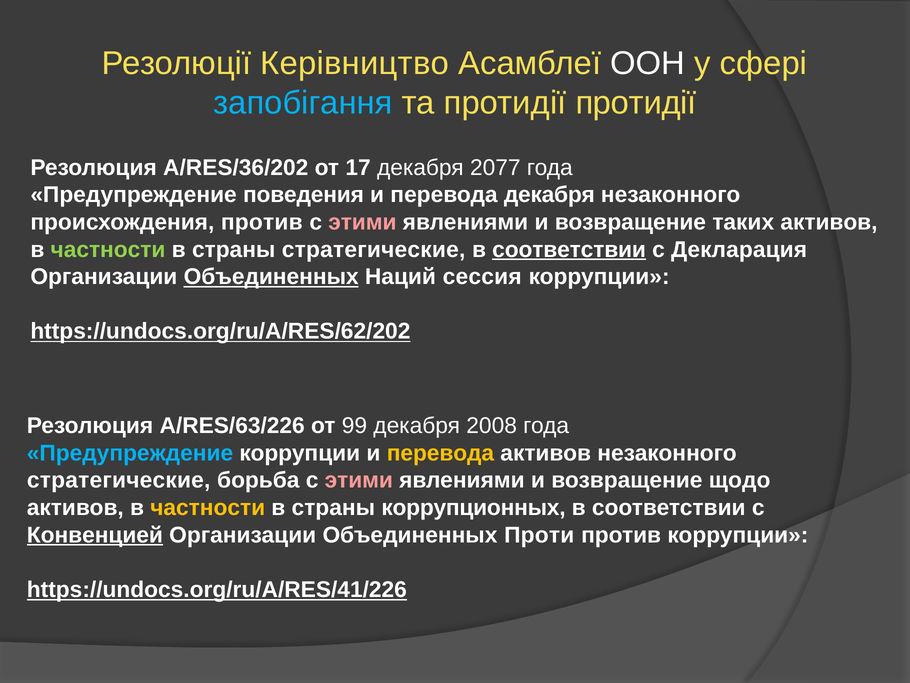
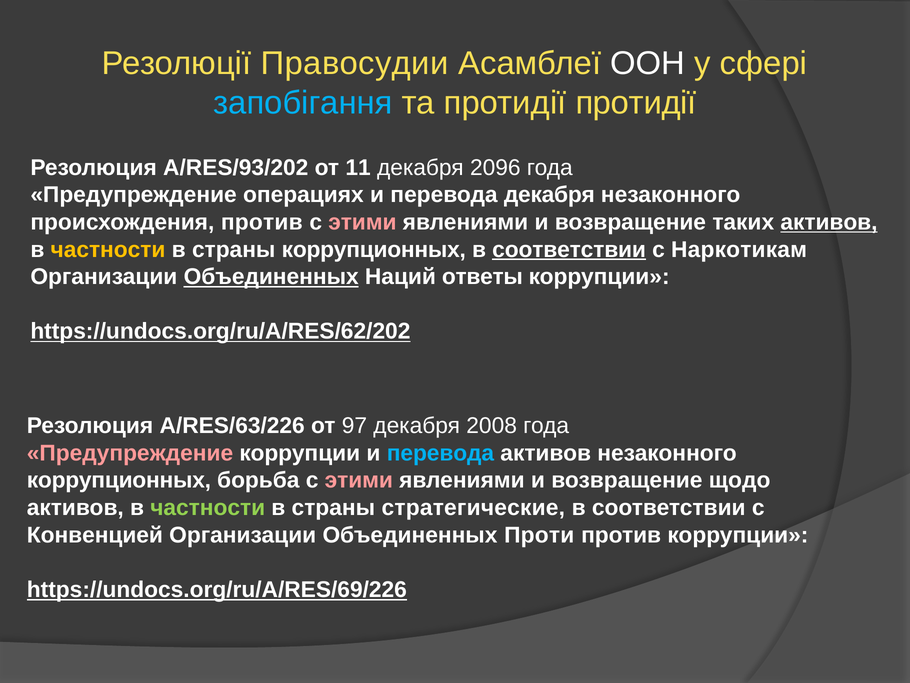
Керівництво: Керівництво -> Правосудии (355, 63)
A/RES/36/202: A/RES/36/202 -> A/RES/93/202 (236, 167)
17: 17 -> 11 (358, 167)
2077: 2077 -> 2096 (495, 167)
поведения: поведения -> операциях (303, 195)
активов underline: none -> present (829, 222)
частности colour: light green -> yellow (108, 249)
страны стратегические: стратегические -> коррупционных (374, 249)
Декларация: Декларация -> Наркотикам (739, 249)
сессия: сессия -> ответы (482, 277)
99: 99 -> 97 (354, 425)
Предупреждение colour: light blue -> pink (130, 453)
перевода colour: yellow -> light blue (440, 453)
стратегические: стратегические -> коррупционных (119, 480)
частности colour: yellow -> light green (208, 507)
коррупционных: коррупционных -> стратегические (473, 507)
Конвенцией underline: present -> none (95, 535)
https://undocs.org/ru/A/RES/41/226: https://undocs.org/ru/A/RES/41/226 -> https://undocs.org/ru/A/RES/69/226 (217, 589)
